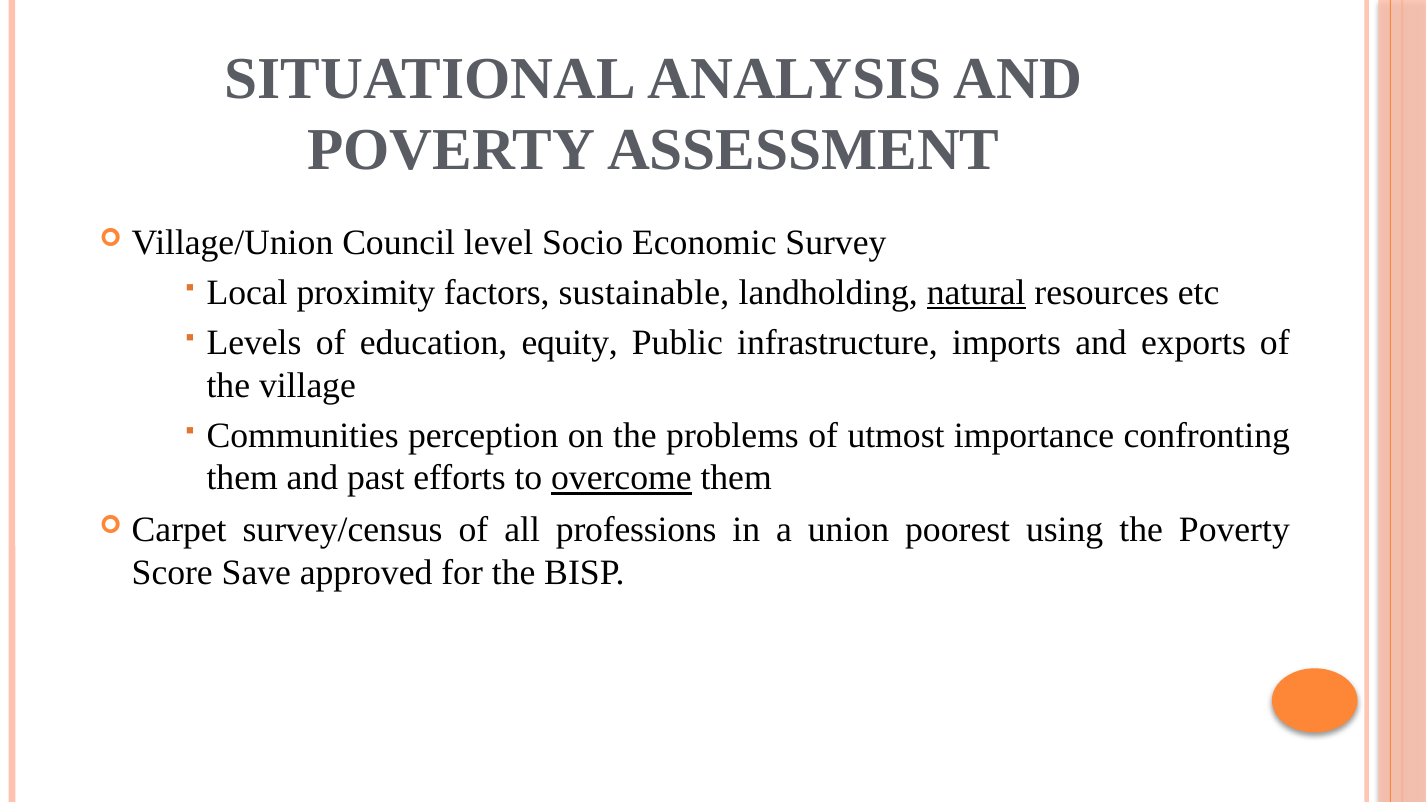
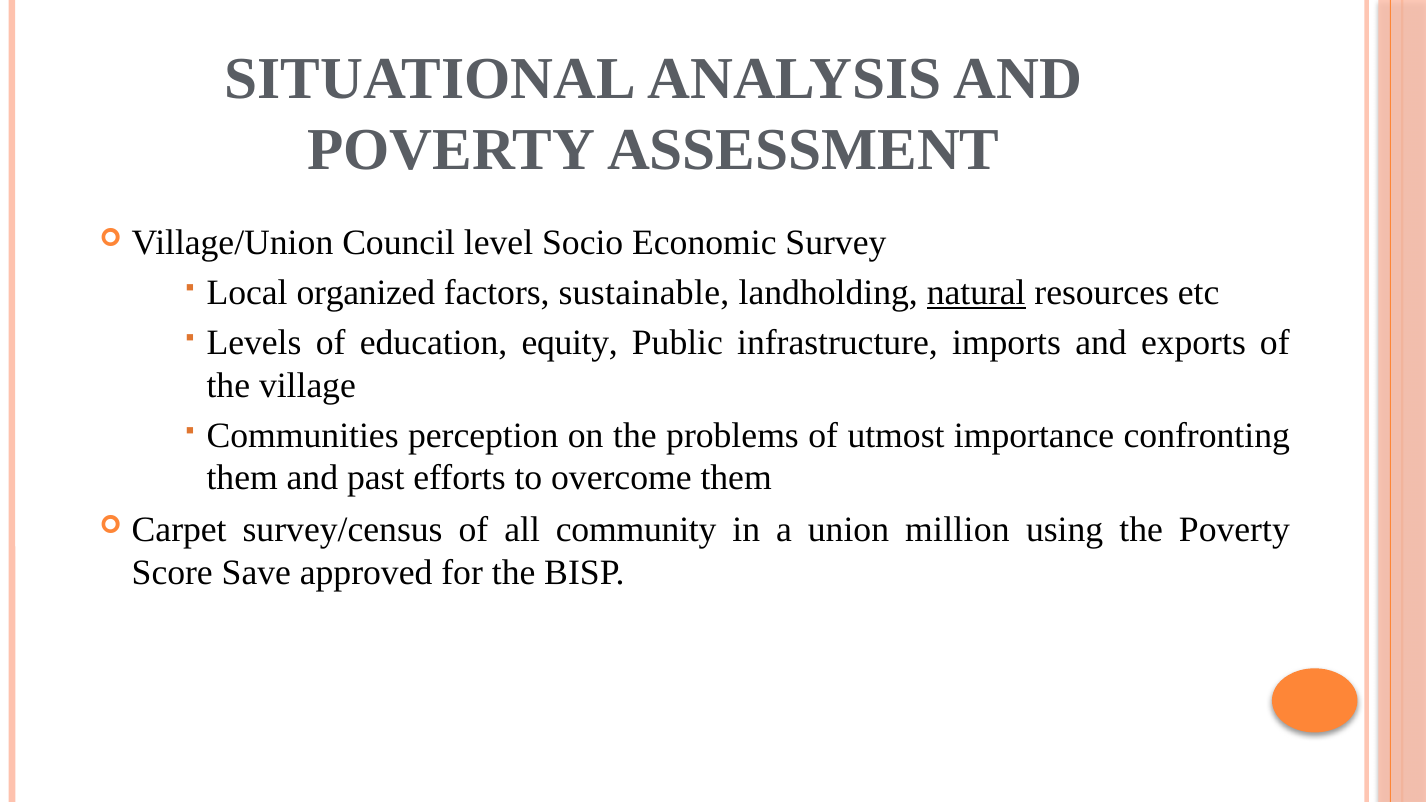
proximity: proximity -> organized (366, 293)
overcome underline: present -> none (621, 478)
professions: professions -> community (636, 530)
poorest: poorest -> million (957, 530)
